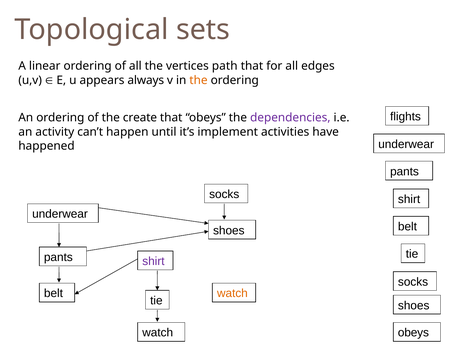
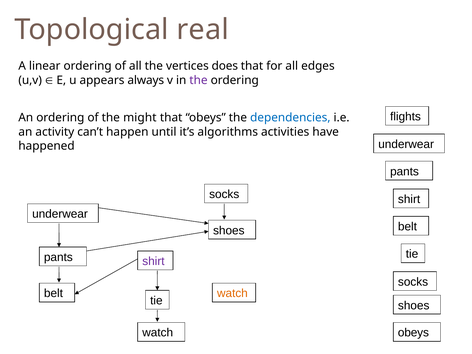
sets: sets -> real (203, 29)
path: path -> does (225, 66)
the colour: orange -> purple (198, 80)
create: create -> might (140, 118)
dependencies colour: purple -> blue (290, 118)
implement: implement -> algorithms (228, 132)
